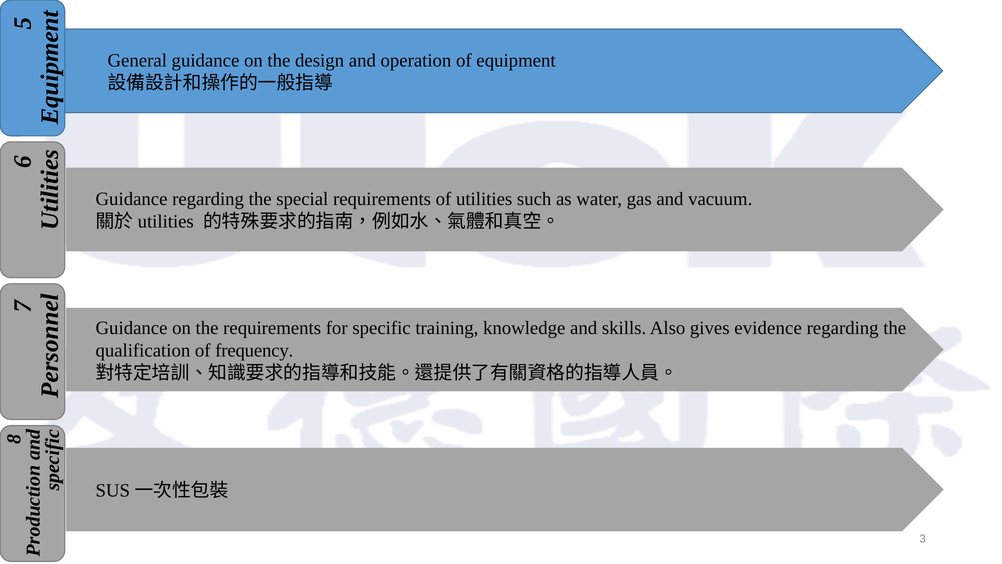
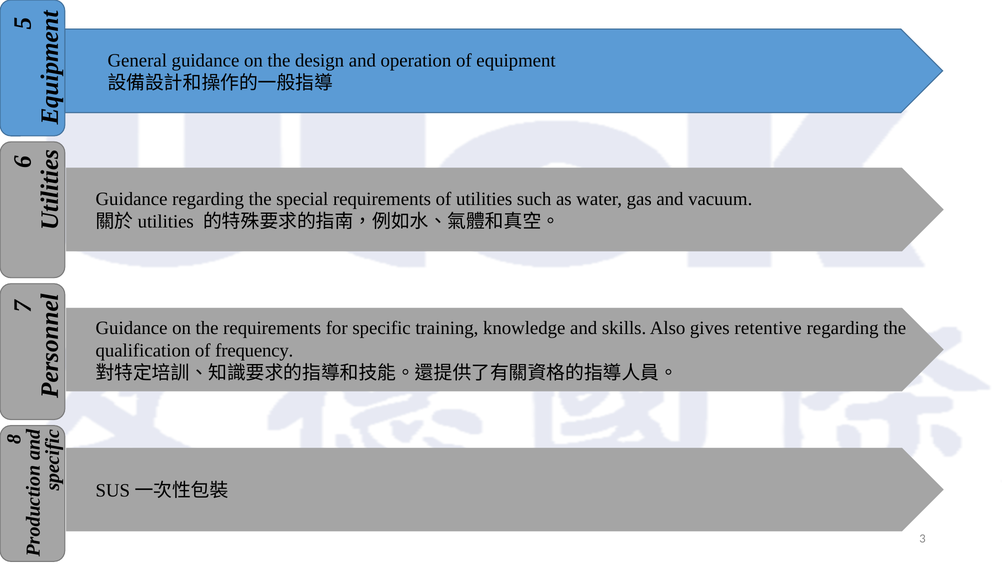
evidence: evidence -> retentive (768, 328)
